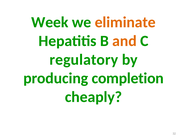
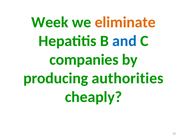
and colour: orange -> blue (124, 41)
regulatory: regulatory -> companies (84, 60)
completion: completion -> authorities (128, 78)
